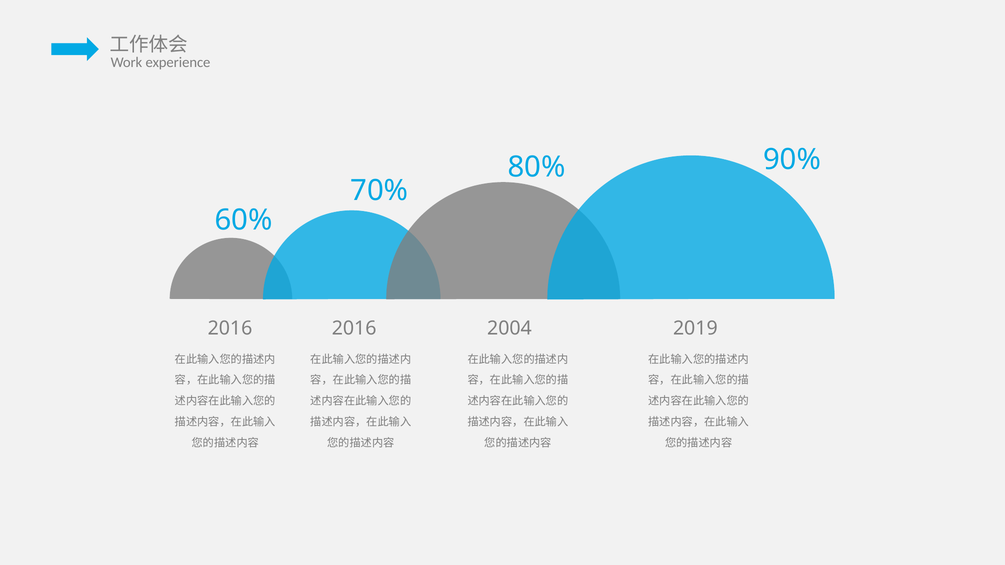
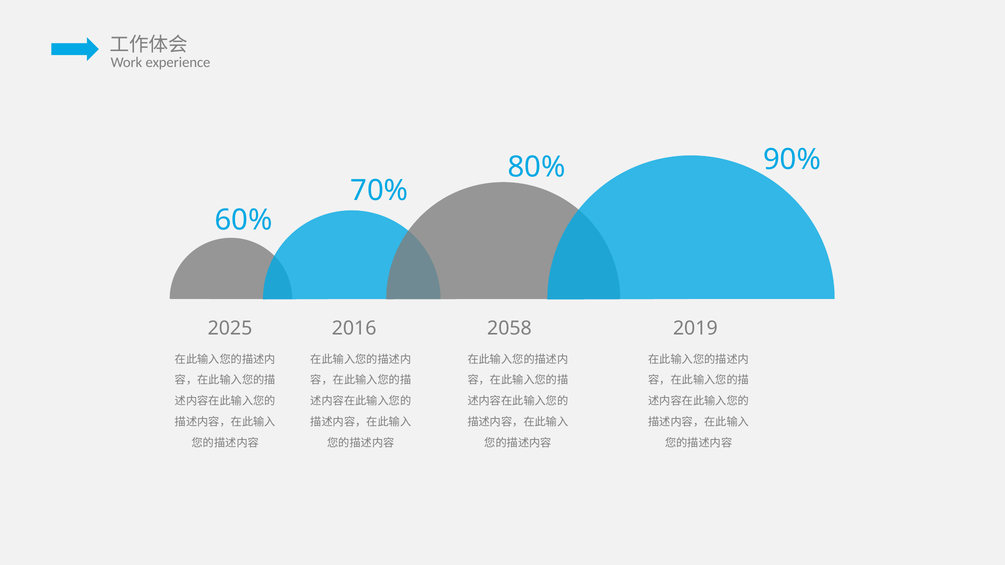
2016: 2016 -> 2025 (230, 329)
2004: 2004 -> 2058 (509, 329)
